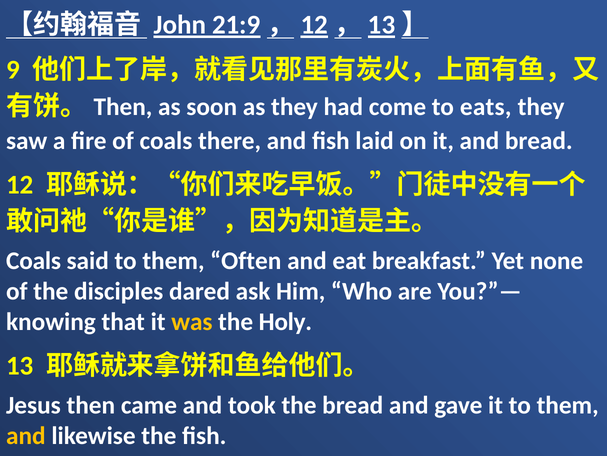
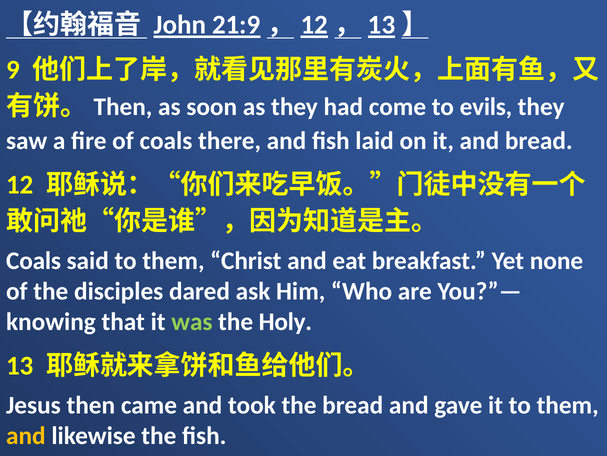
eats: eats -> evils (486, 106)
Often: Often -> Christ (246, 261)
was colour: yellow -> light green (192, 321)
